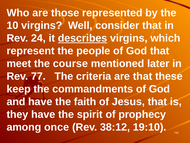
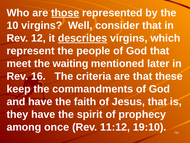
those underline: none -> present (65, 13)
24: 24 -> 12 (38, 38)
course: course -> waiting (71, 63)
77: 77 -> 16 (38, 76)
38:12: 38:12 -> 11:12 (115, 127)
